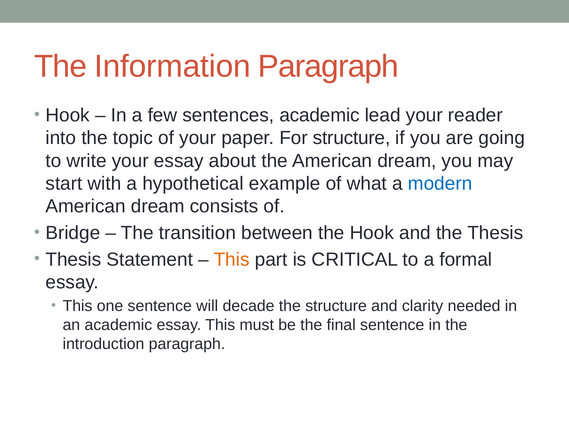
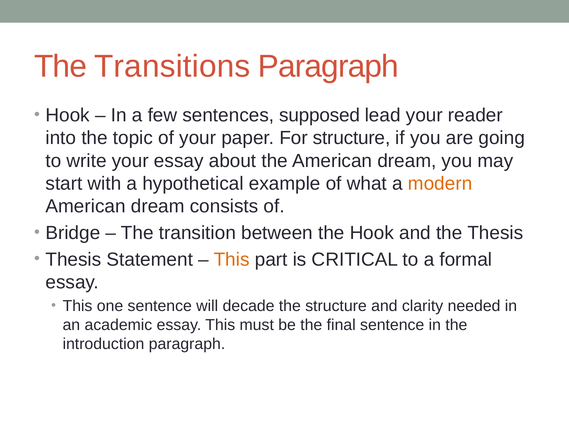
Information: Information -> Transitions (172, 66)
sentences academic: academic -> supposed (320, 115)
modern colour: blue -> orange (440, 183)
